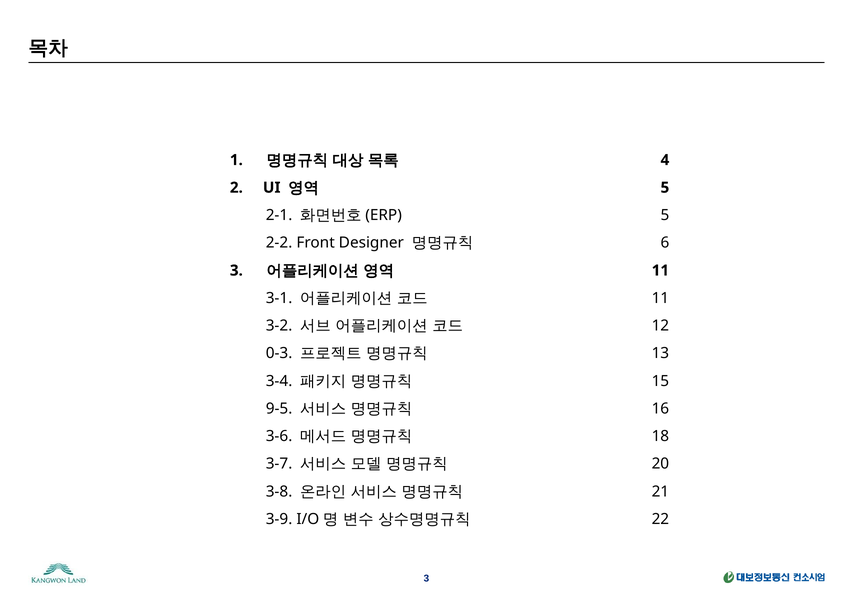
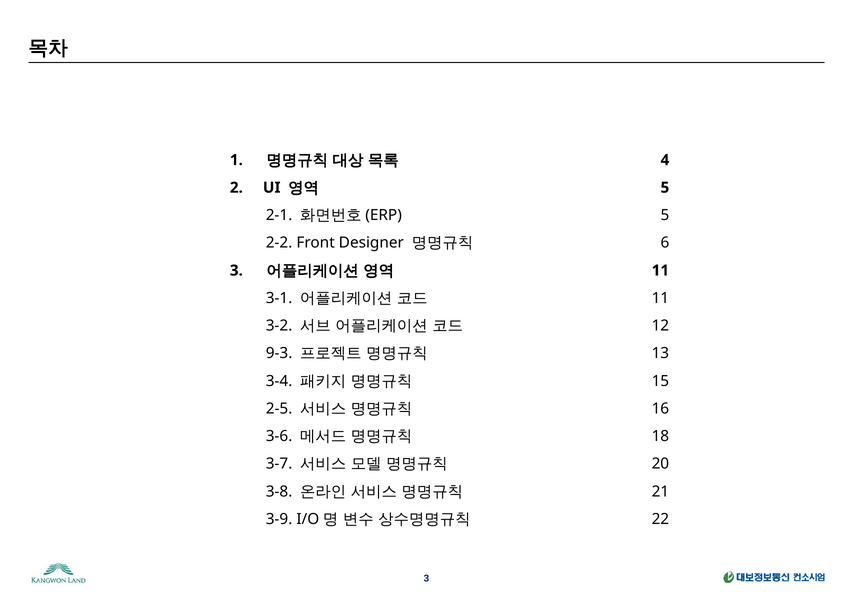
0-3: 0-3 -> 9-3 (279, 353)
9-5: 9-5 -> 2-5 (279, 409)
